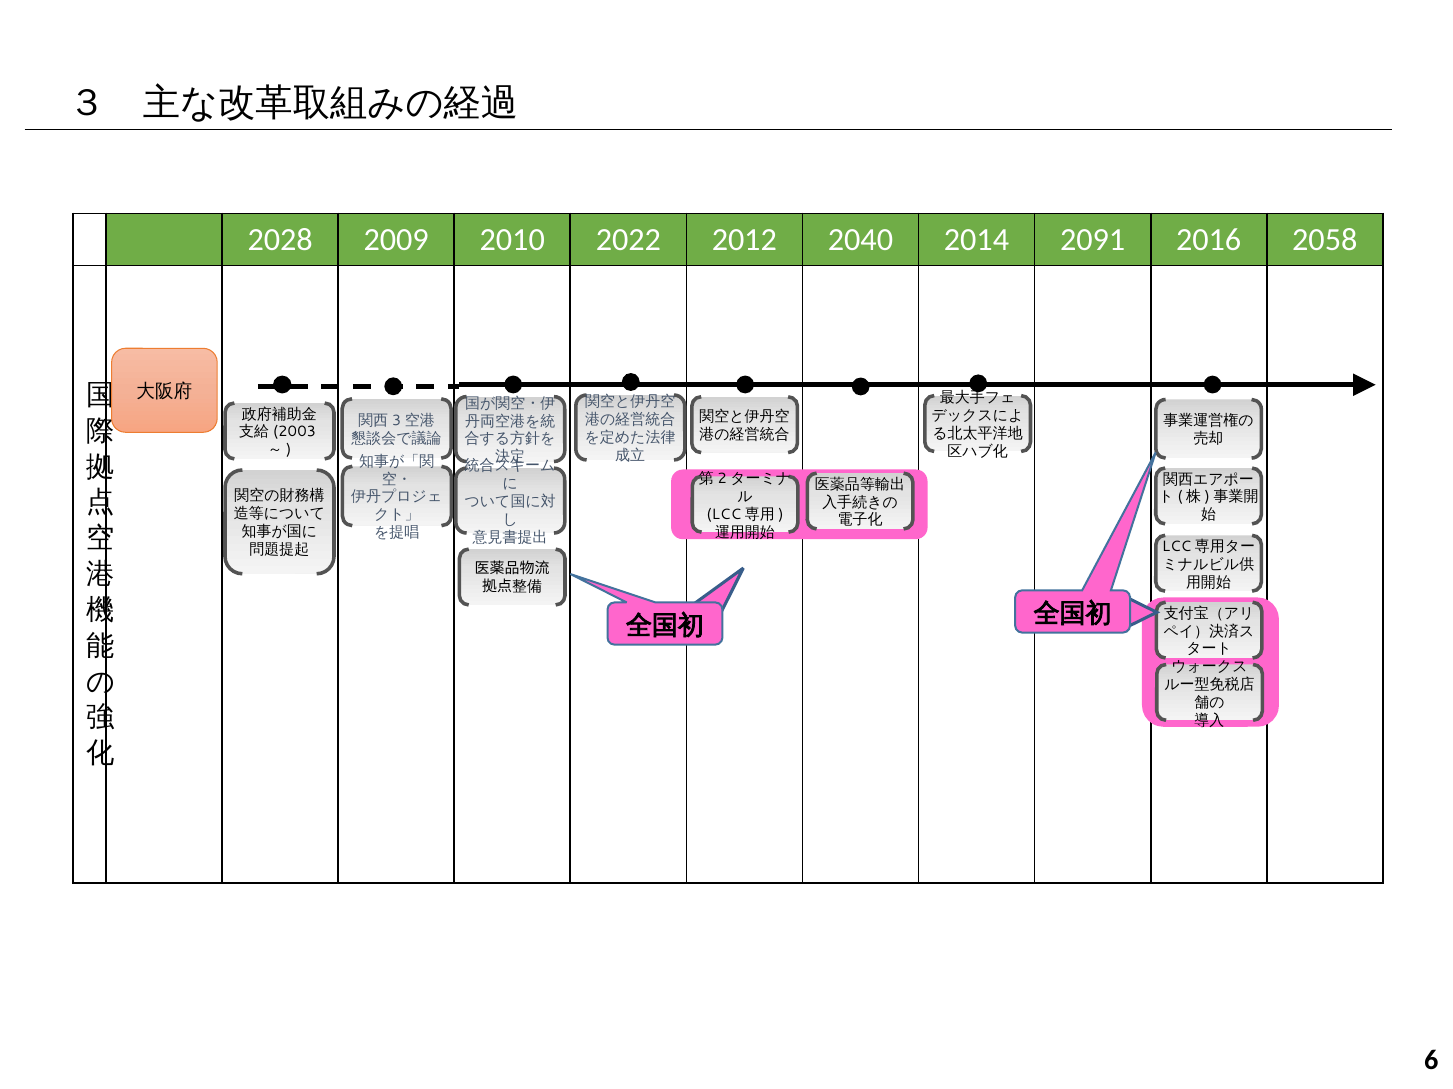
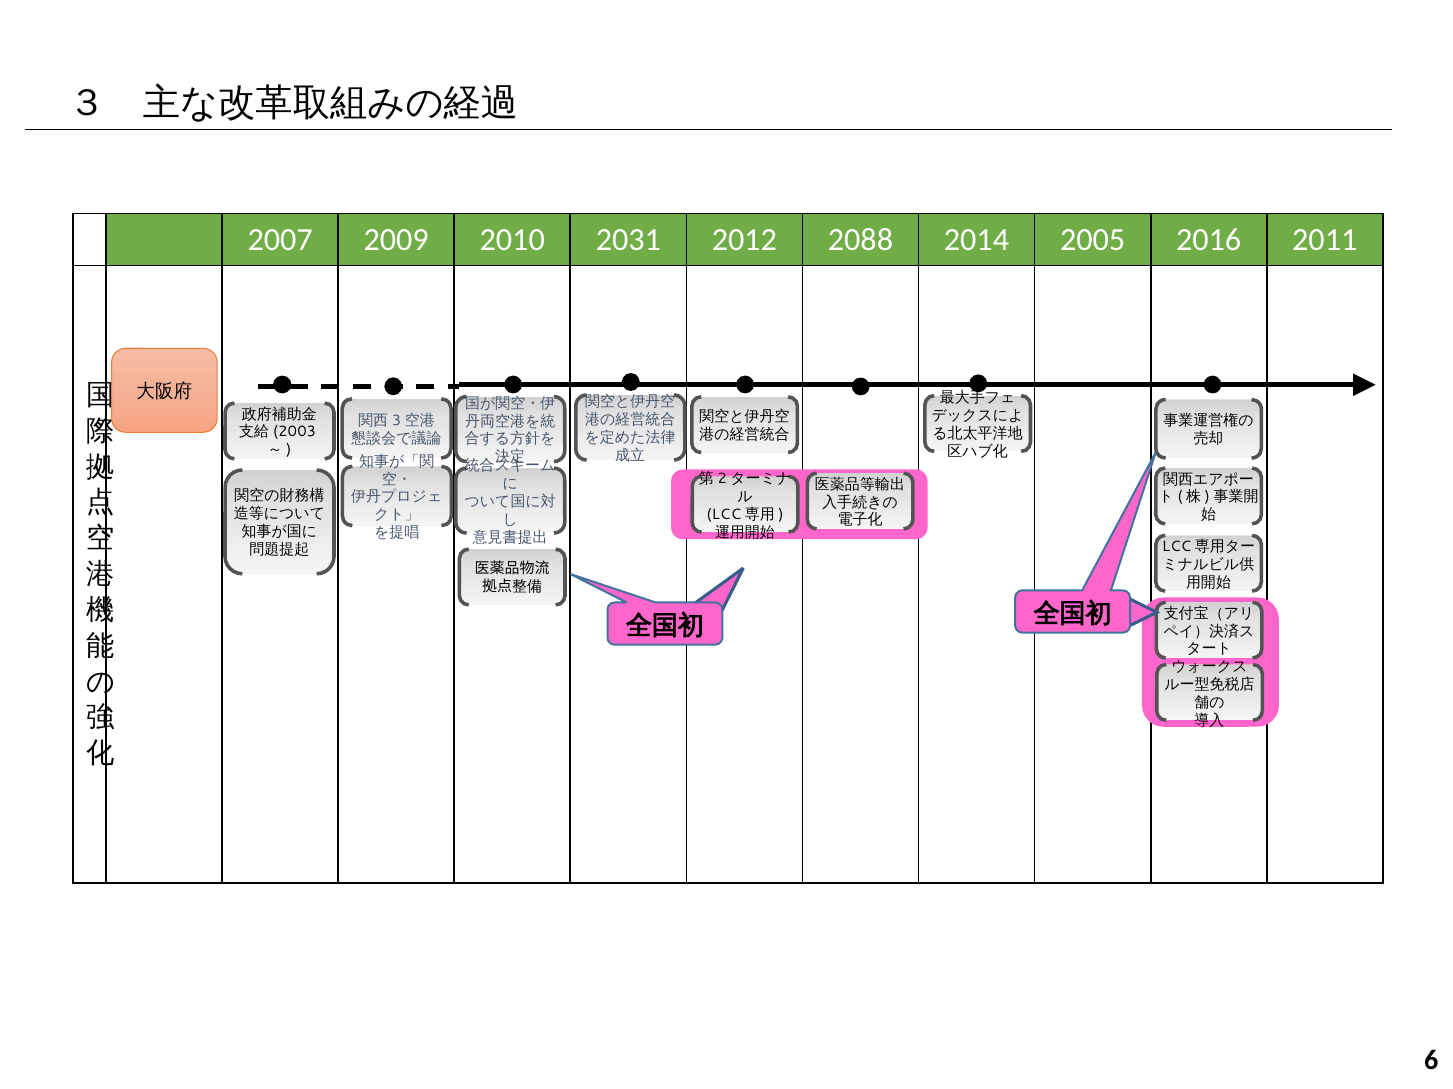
2028: 2028 -> 2007 (280, 240)
2022: 2022 -> 2031 (628, 240)
2040: 2040 -> 2088 (861, 240)
2091: 2091 -> 2005 (1093, 240)
2058: 2058 -> 2011 (1325, 240)
